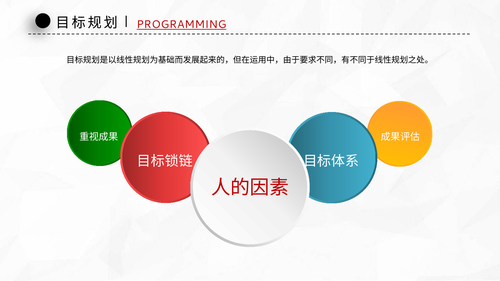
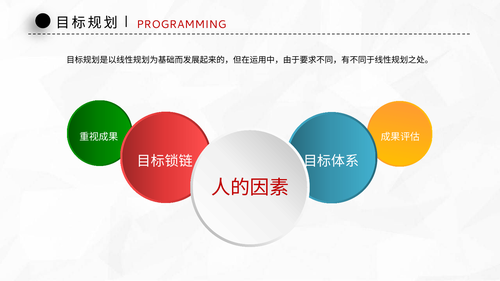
PROGRAMMING underline: present -> none (181, 25)
